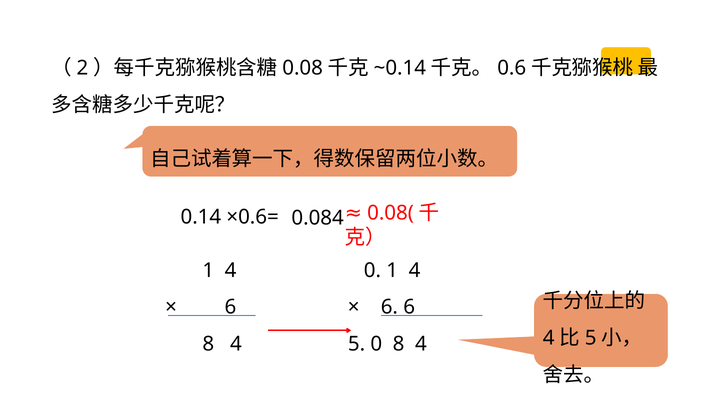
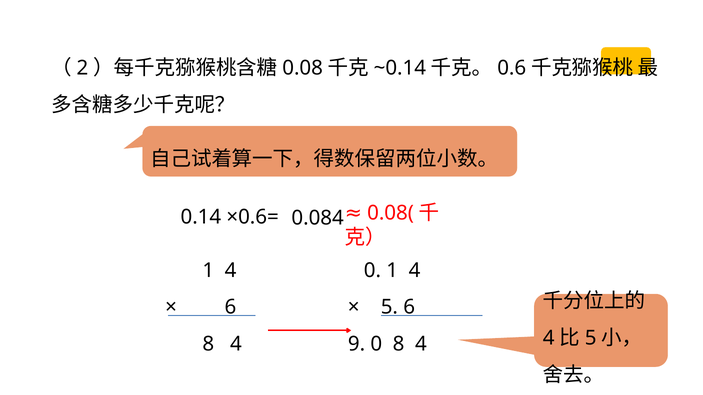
6: 6 -> 5 (389, 307)
4 5: 5 -> 9 (357, 344)
